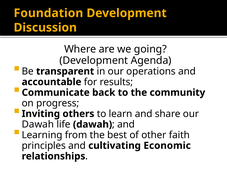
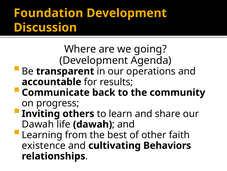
principles: principles -> existence (44, 145)
Economic: Economic -> Behaviors (167, 145)
